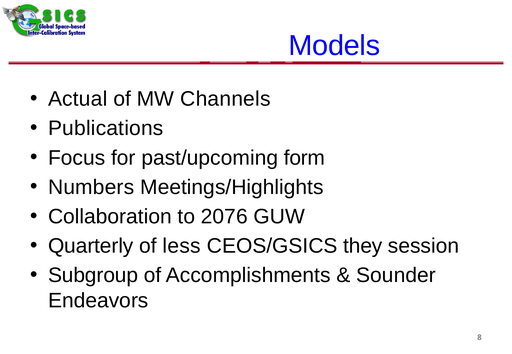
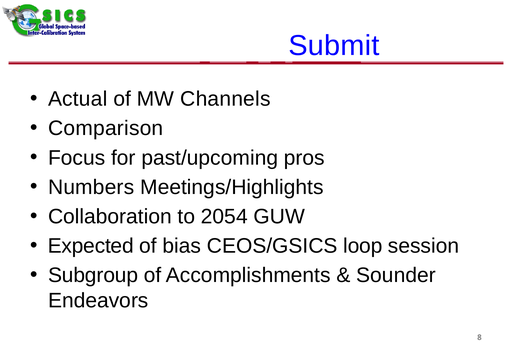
Models: Models -> Submit (334, 46)
Publications: Publications -> Comparison (106, 129)
form: form -> pros (304, 158)
2076: 2076 -> 2054 (224, 217)
Quarterly: Quarterly -> Expected (91, 246)
less: less -> bias (182, 246)
they: they -> loop (363, 246)
